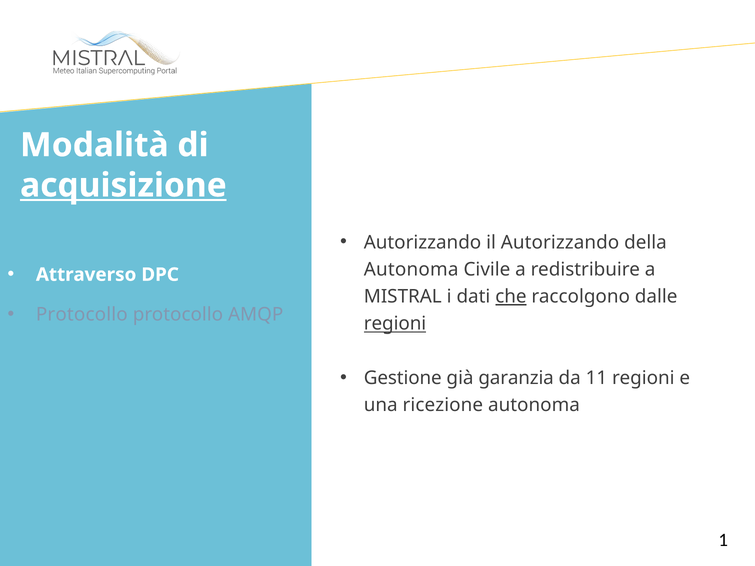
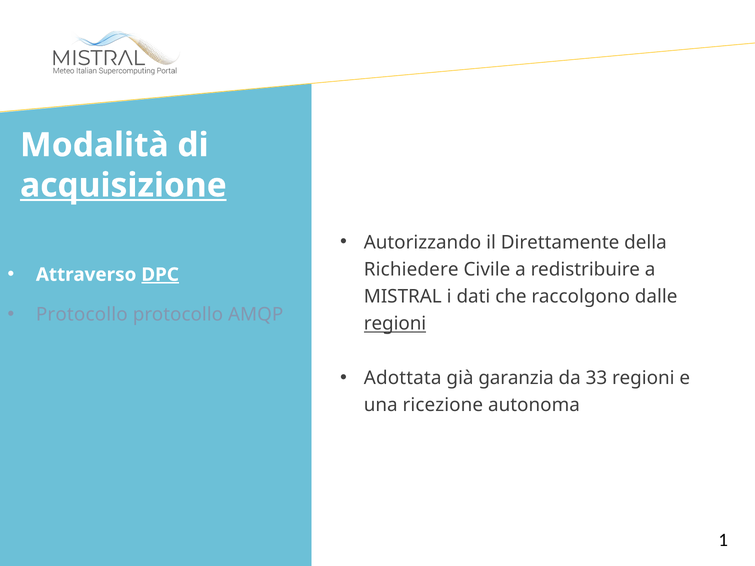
il Autorizzando: Autorizzando -> Direttamente (560, 242)
Autonoma: Autonoma -> Richiedere (411, 270)
DPC underline: none -> present (160, 275)
che underline: present -> none (511, 297)
Gestione: Gestione -> Adottata (403, 378)
11: 11 -> 33 (596, 378)
